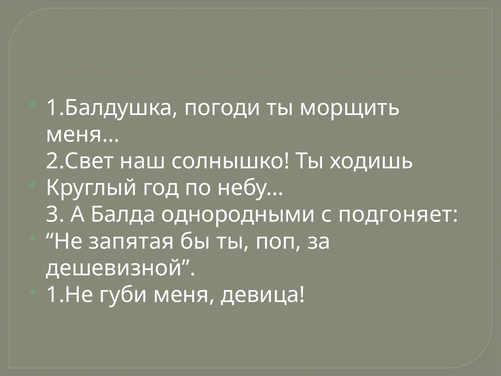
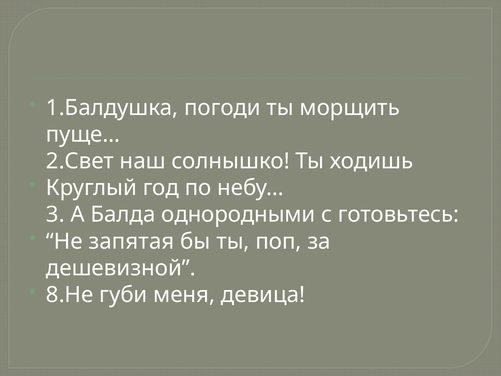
меня…: меня… -> пуще… (83, 134)
подгоняет: подгоняет -> готовьтесь (398, 214)
1.Не: 1.Не -> 8.Не (70, 295)
